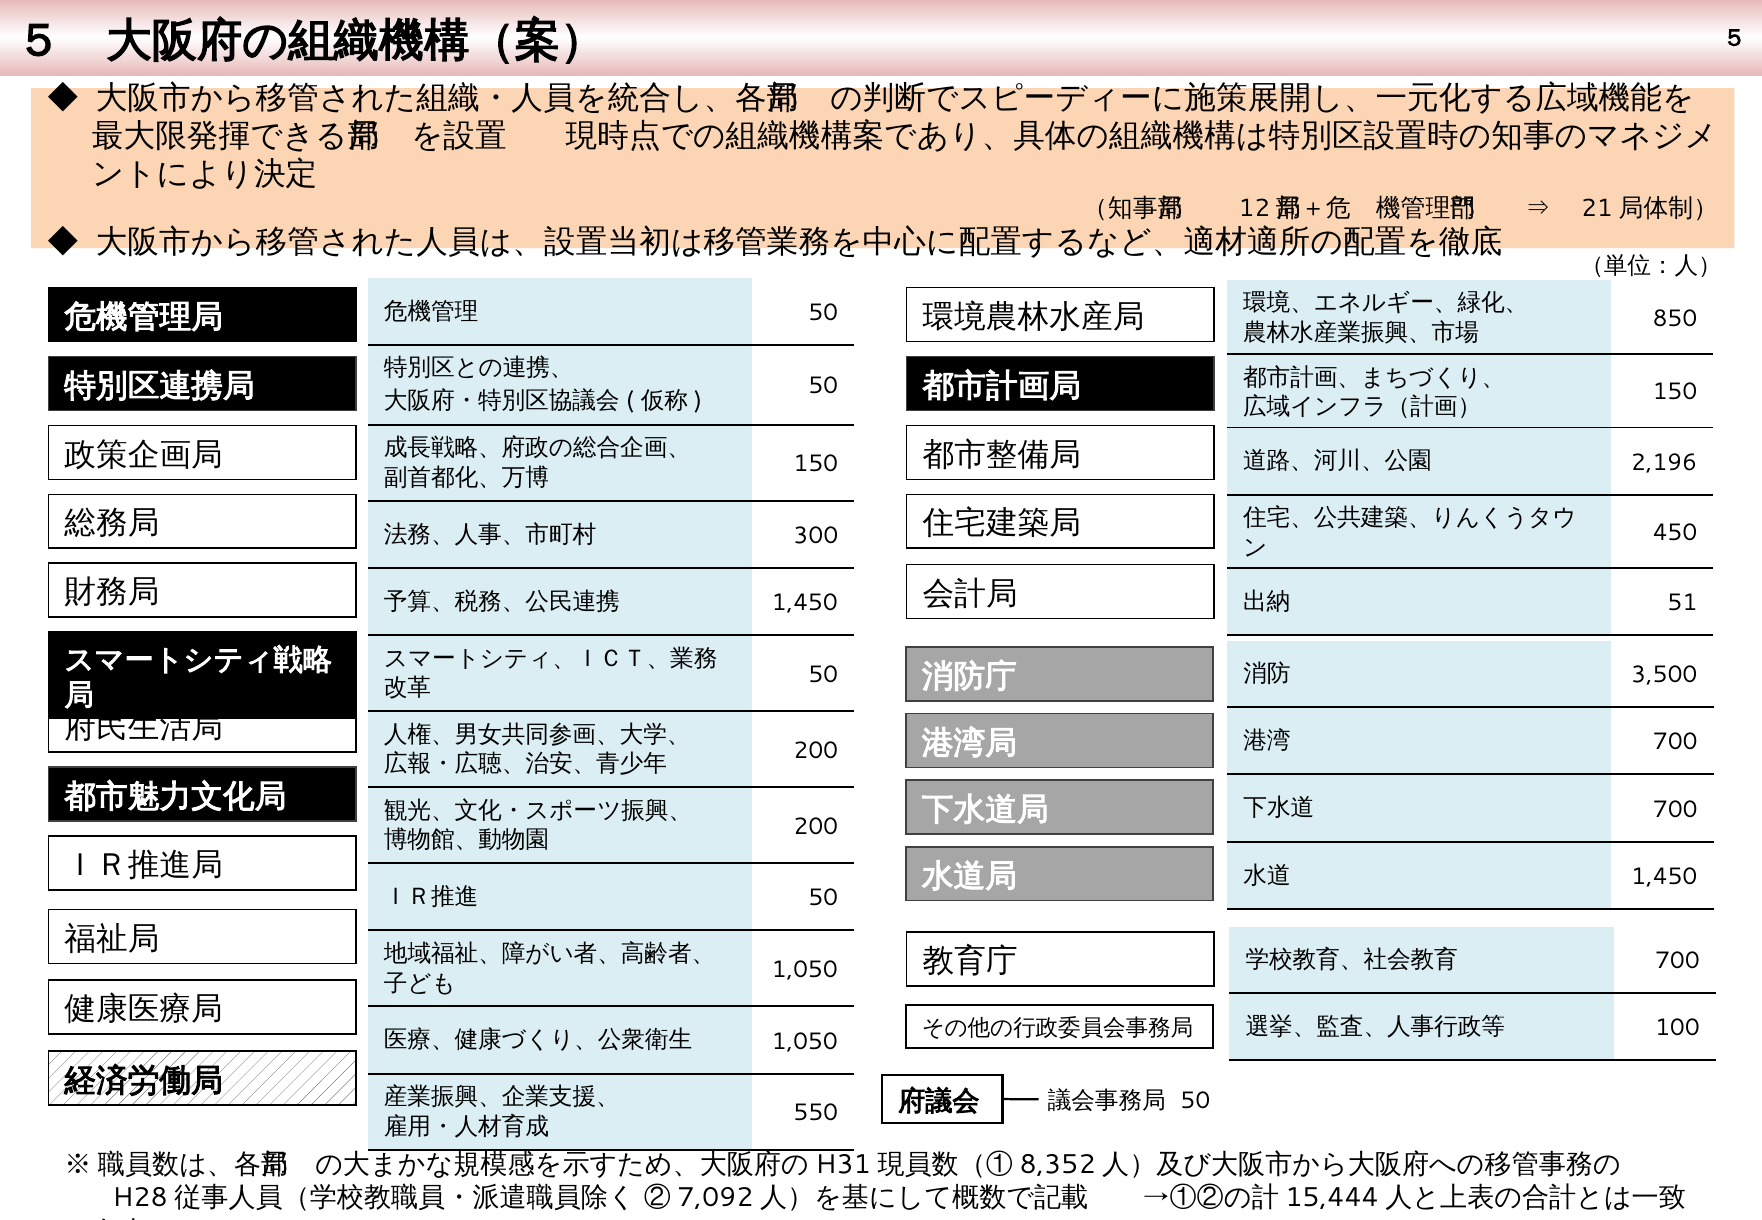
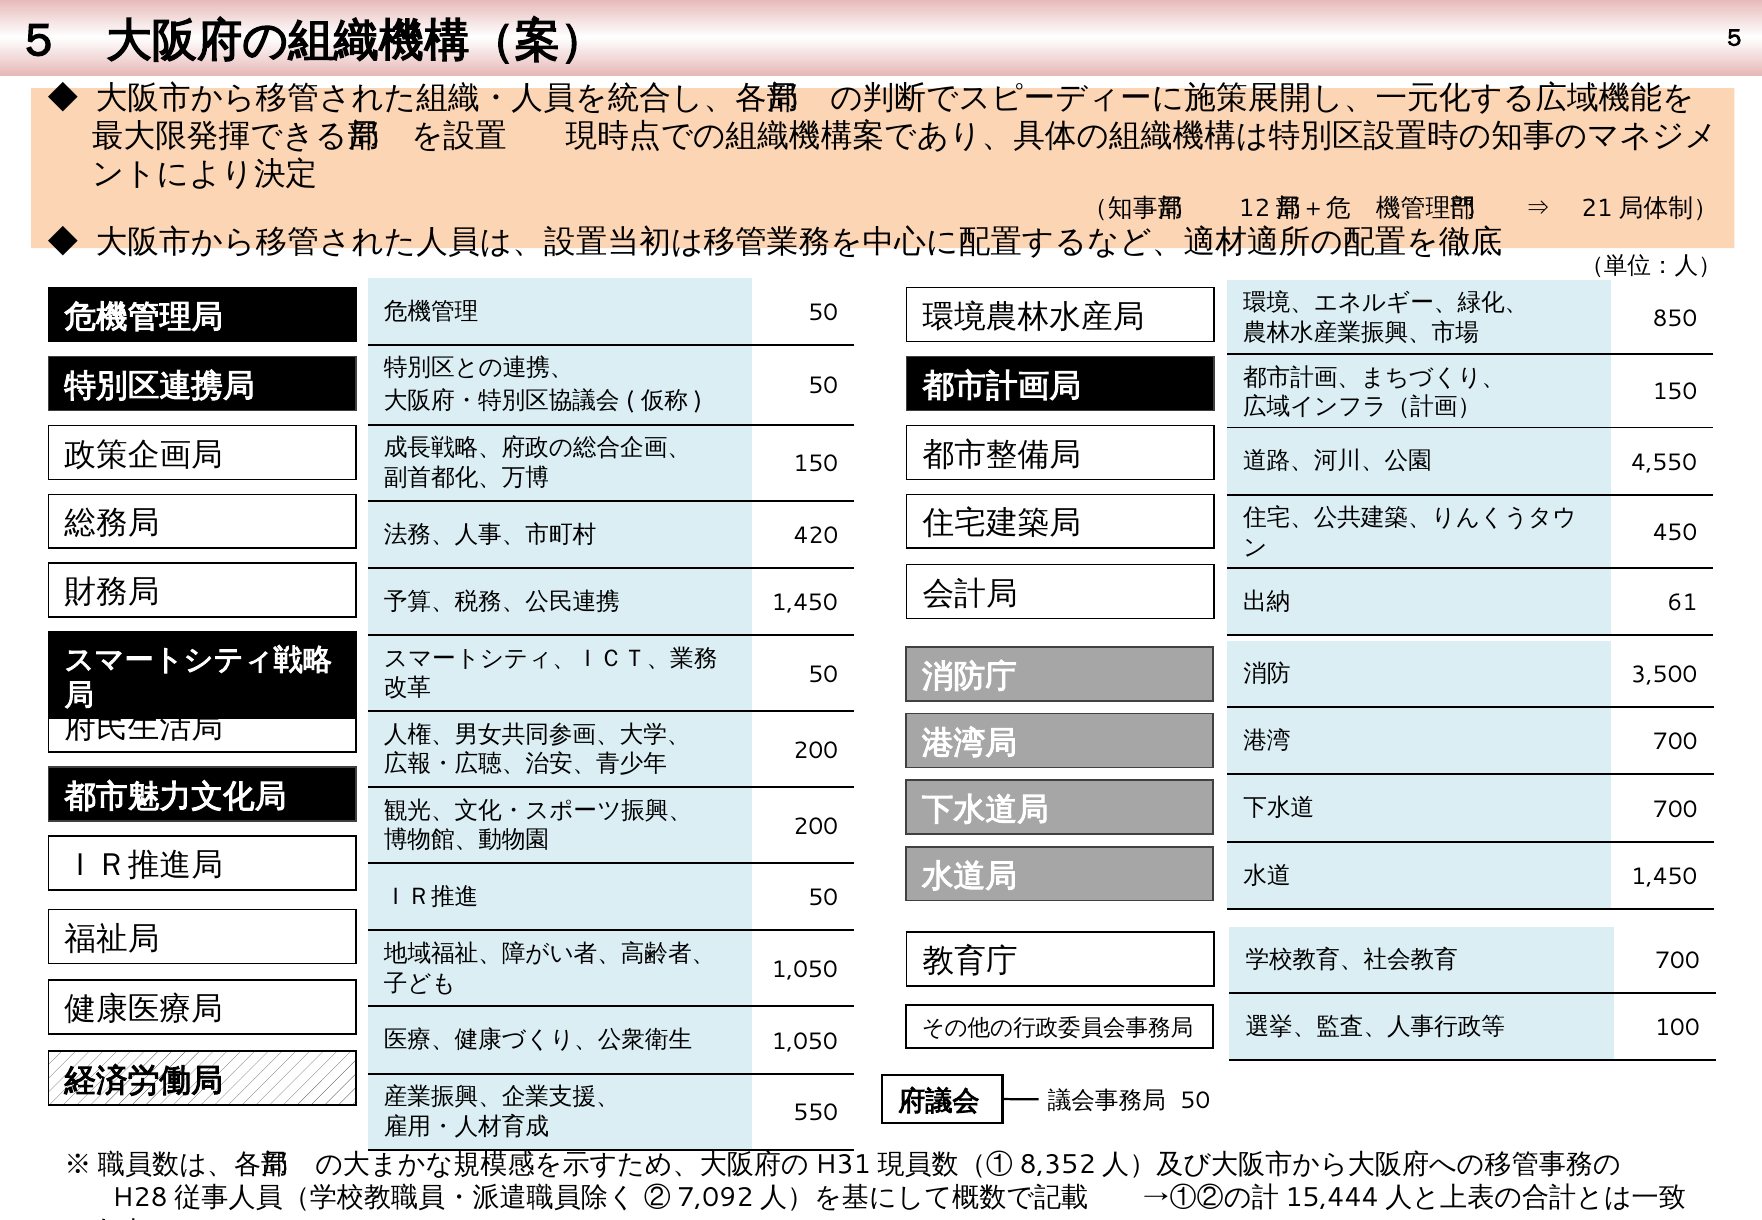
2,196: 2,196 -> 4,550 (1664, 462)
300: 300 -> 420 (816, 535)
51: 51 -> 61 (1682, 603)
